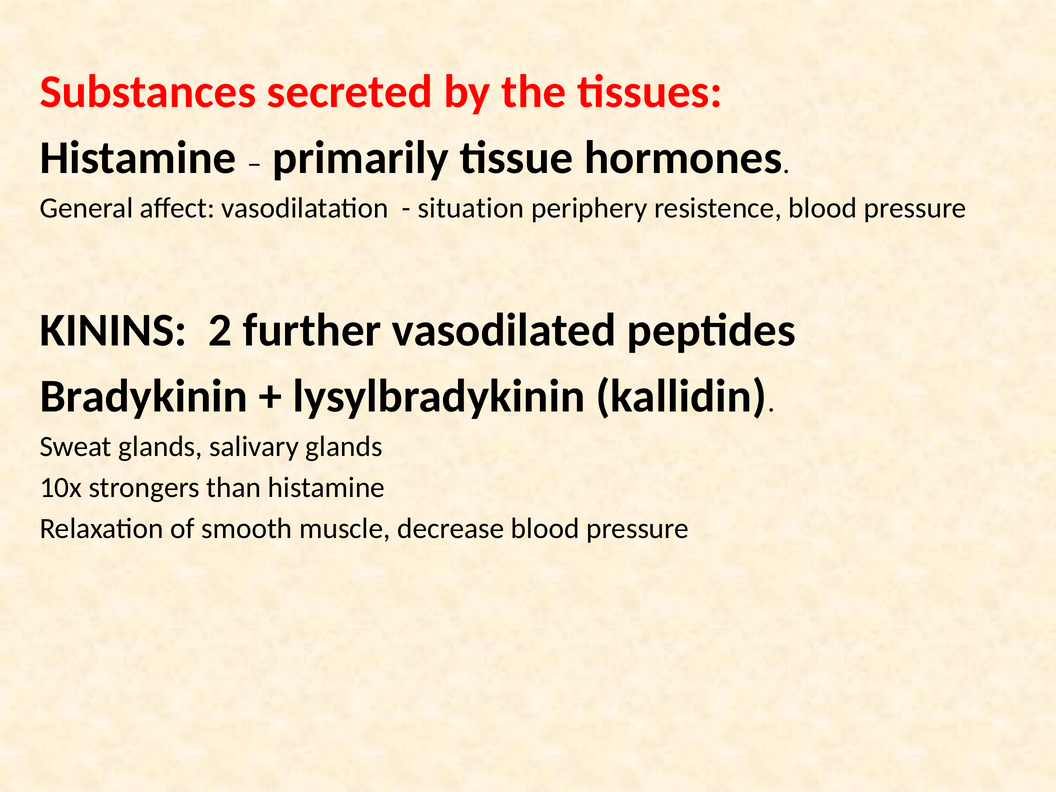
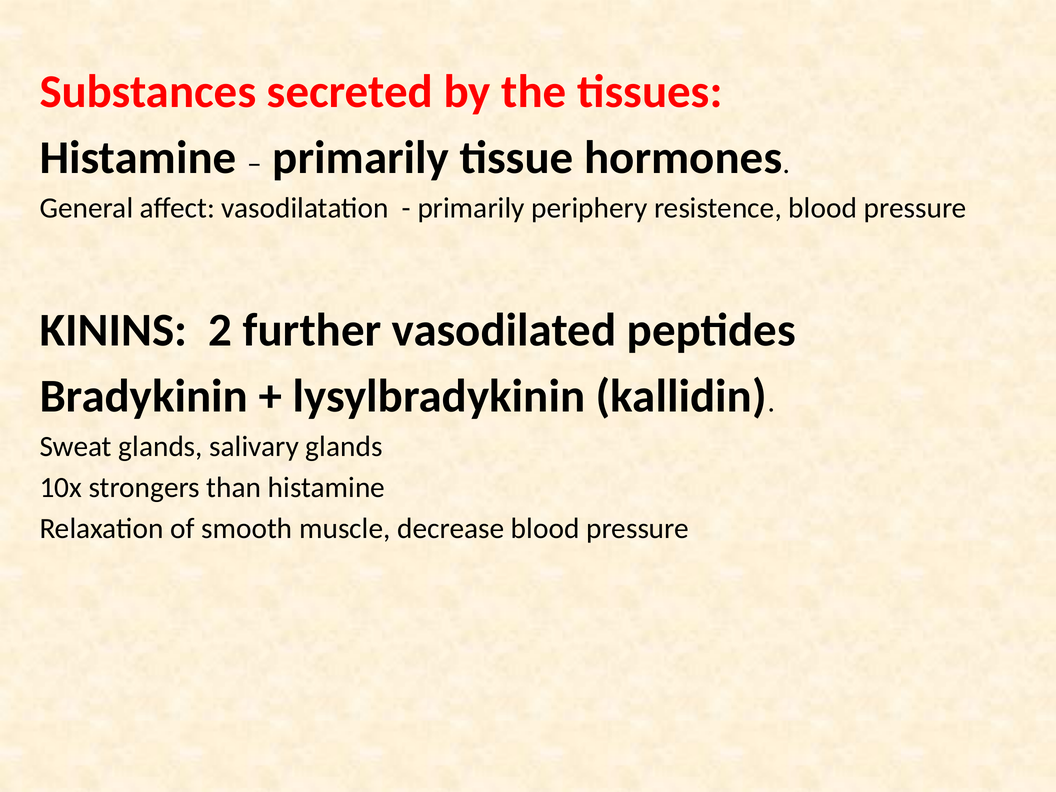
situation: situation -> primarily (471, 208)
